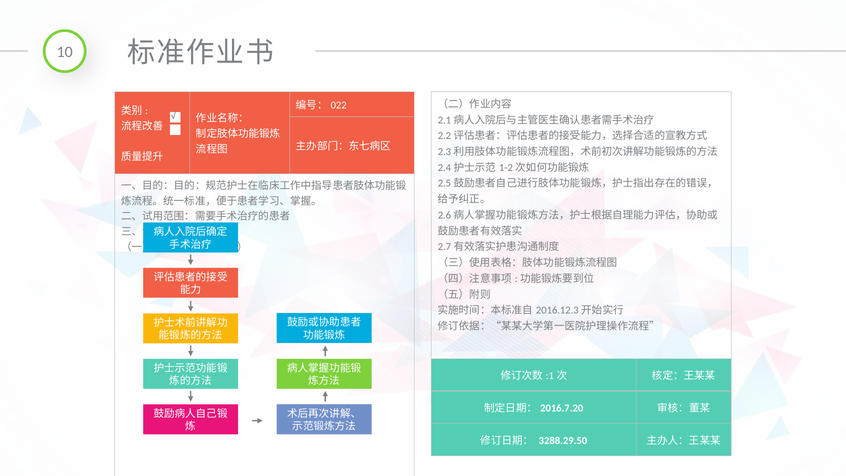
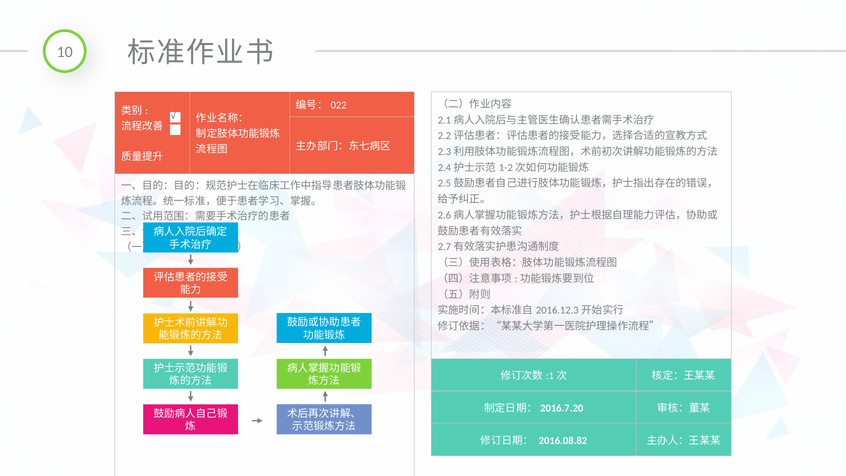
3288.29.50: 3288.29.50 -> 2016.08.82 (563, 441)
